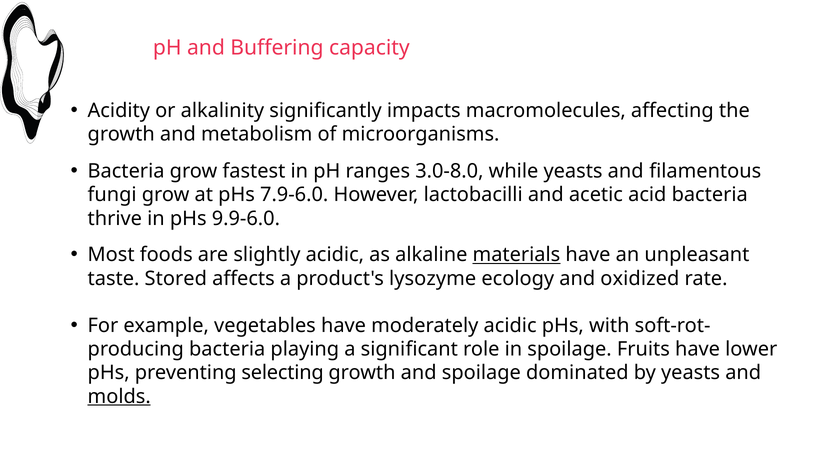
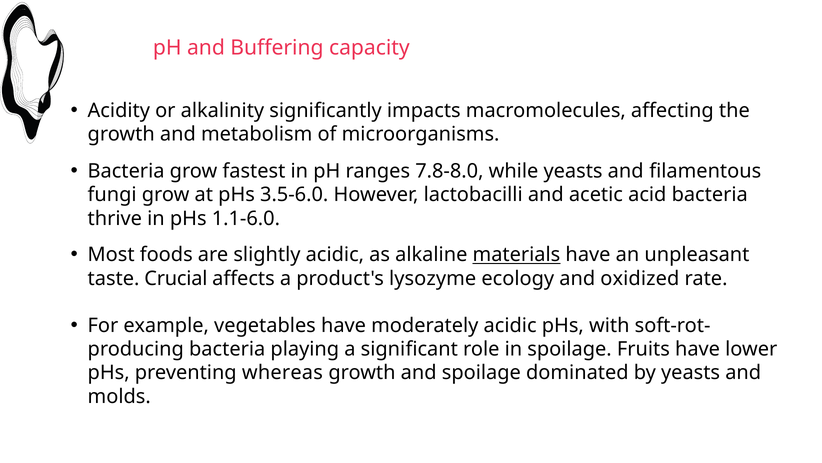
3.0-8.0: 3.0-8.0 -> 7.8-8.0 (449, 171)
7.9-6.0: 7.9-6.0 -> 3.5-6.0 (294, 195)
9.9-6.0: 9.9-6.0 -> 1.1-6.0 (246, 218)
Stored: Stored -> Crucial (176, 278)
selecting: selecting -> whereas (282, 372)
molds underline: present -> none (119, 396)
